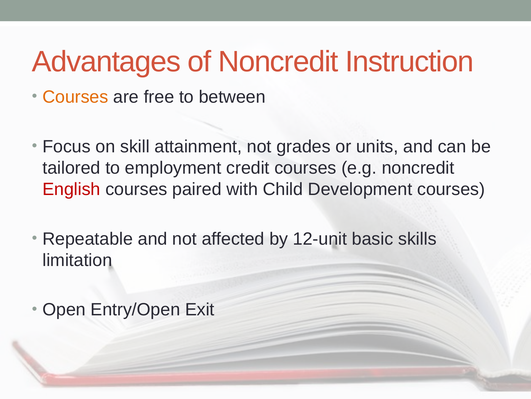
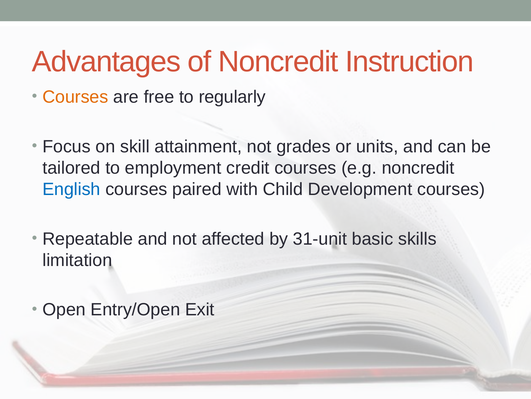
between: between -> regularly (232, 97)
English colour: red -> blue (71, 189)
12-unit: 12-unit -> 31-unit (320, 238)
